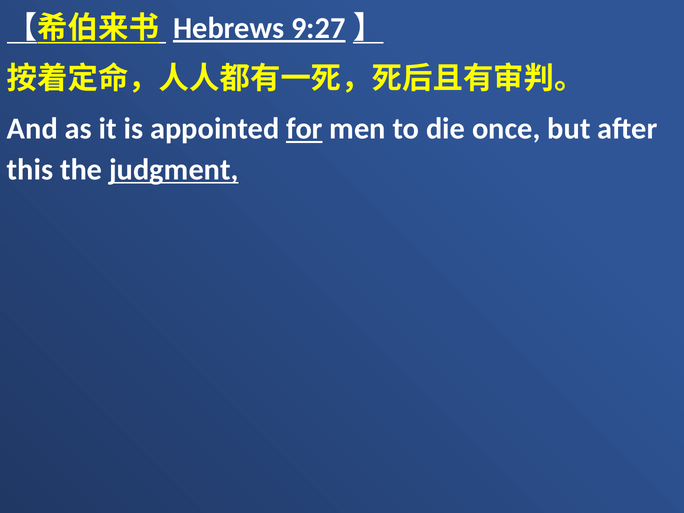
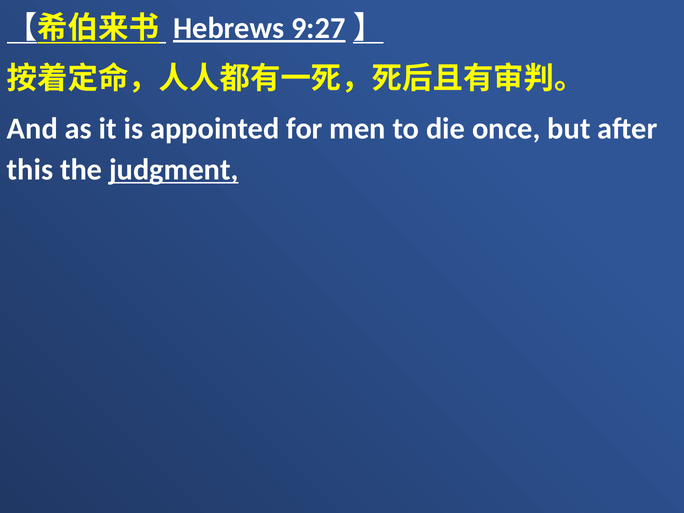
for underline: present -> none (304, 129)
